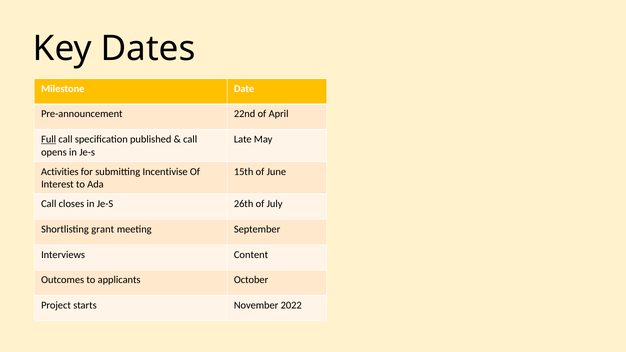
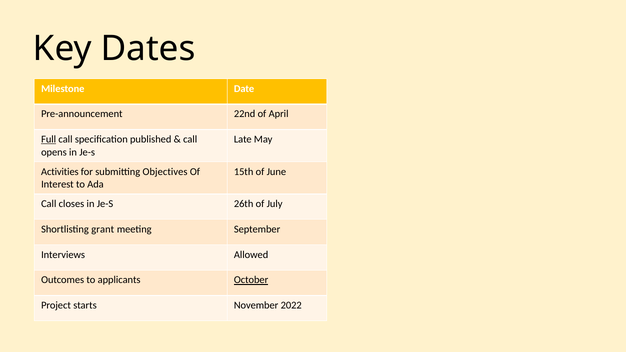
Incentivise: Incentivise -> Objectives (165, 172)
Content: Content -> Allowed (251, 255)
October underline: none -> present (251, 280)
